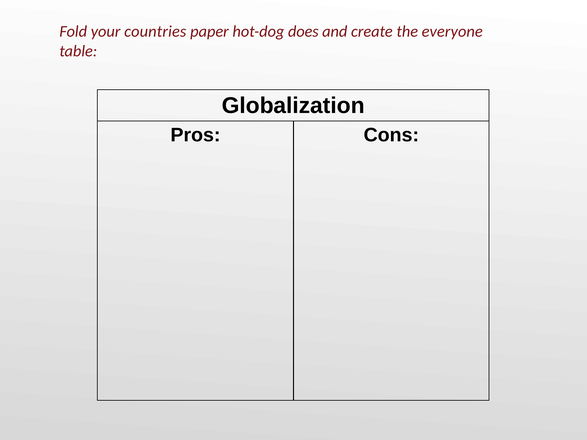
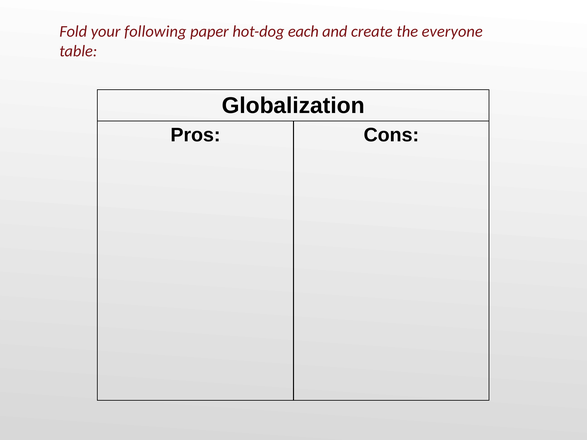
countries: countries -> following (155, 31)
does: does -> each (303, 31)
